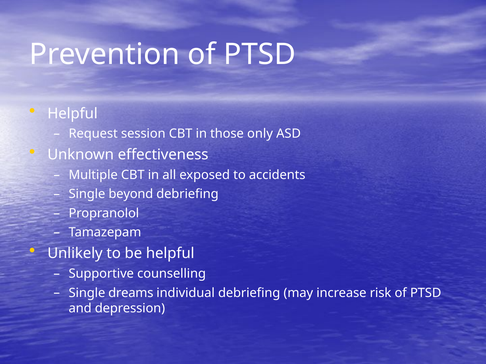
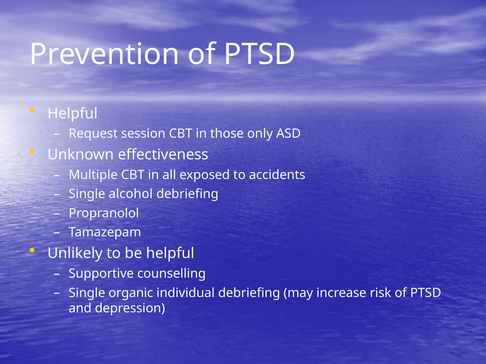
beyond: beyond -> alcohol (131, 194)
dreams: dreams -> organic (131, 293)
